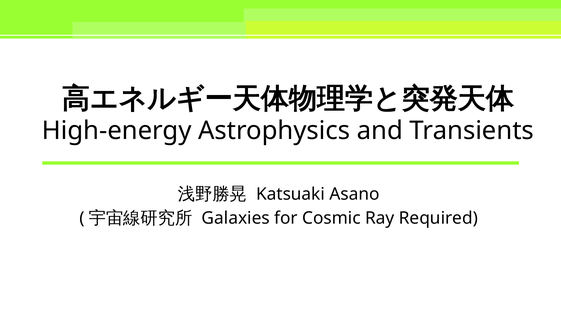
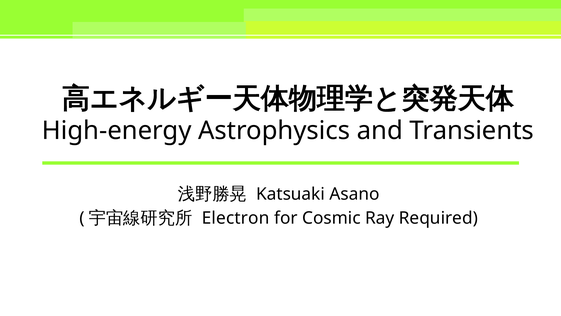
Galaxies: Galaxies -> Electron (236, 218)
